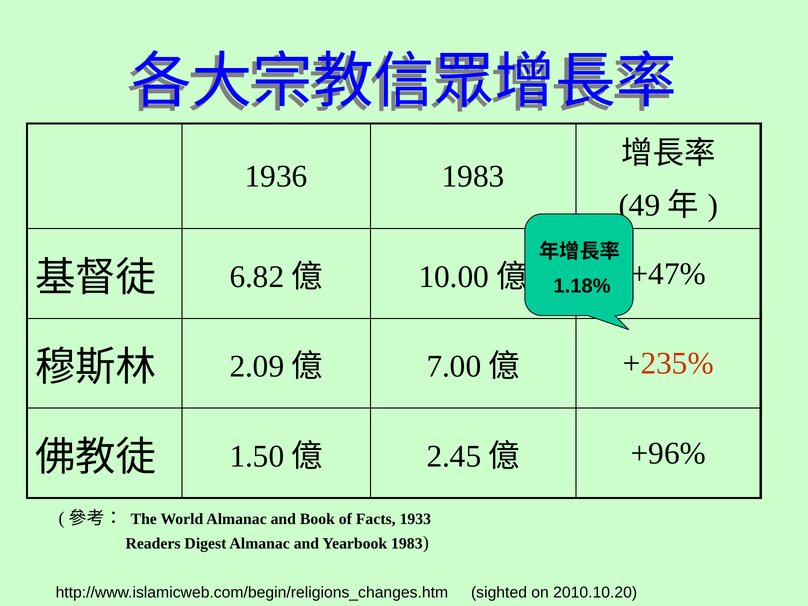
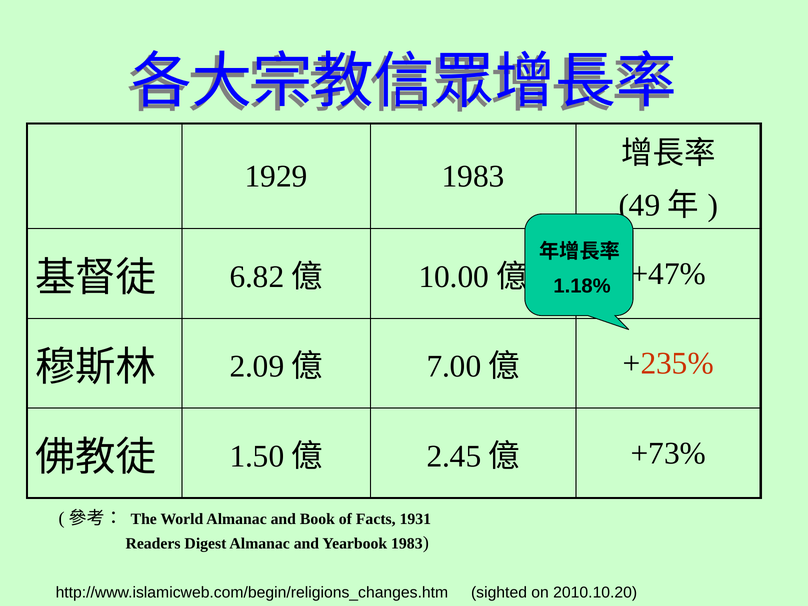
1936: 1936 -> 1929 (276, 176)
+96%: +96% -> +73% (668, 453)
1933: 1933 -> 1931 (415, 519)
